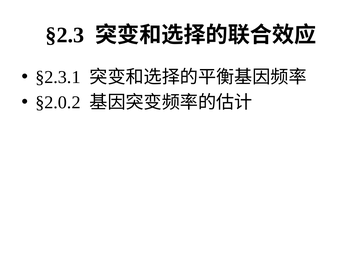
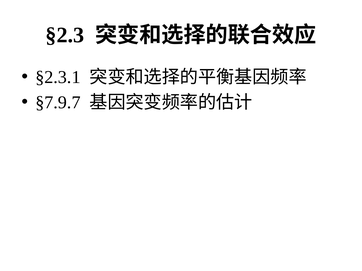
§2.0.2: §2.0.2 -> §7.9.7 (58, 103)
